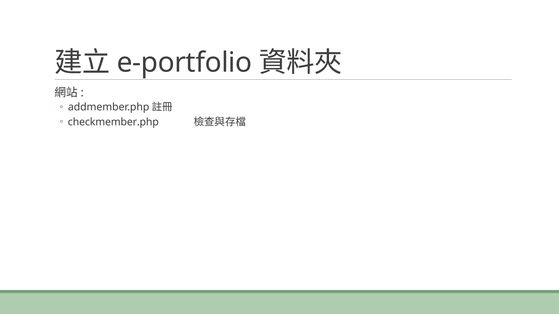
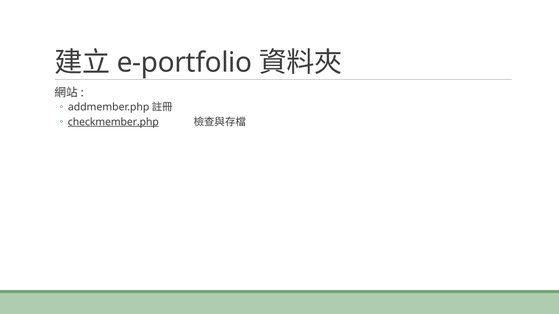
checkmember.php underline: none -> present (113, 122)
